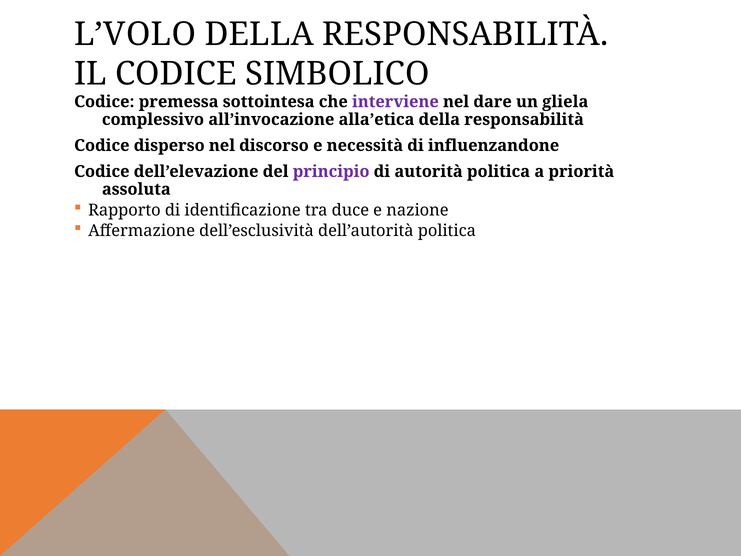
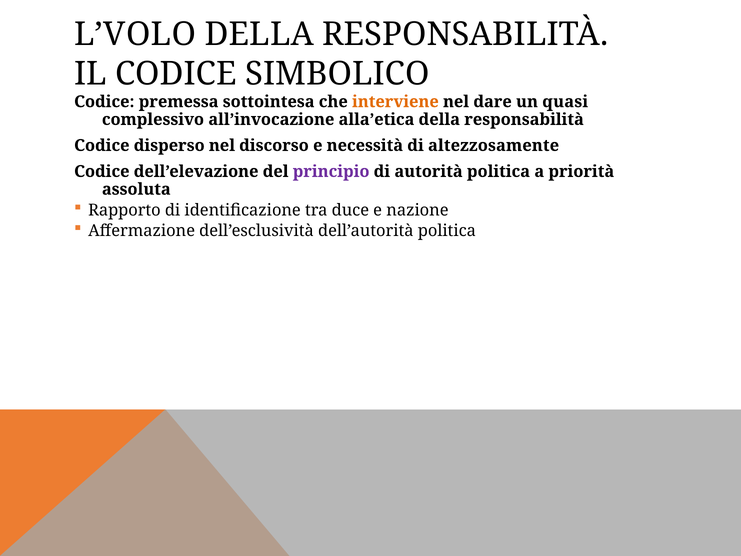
interviene colour: purple -> orange (395, 102)
gliela: gliela -> quasi (565, 102)
influenzandone: influenzandone -> altezzosamente (494, 145)
